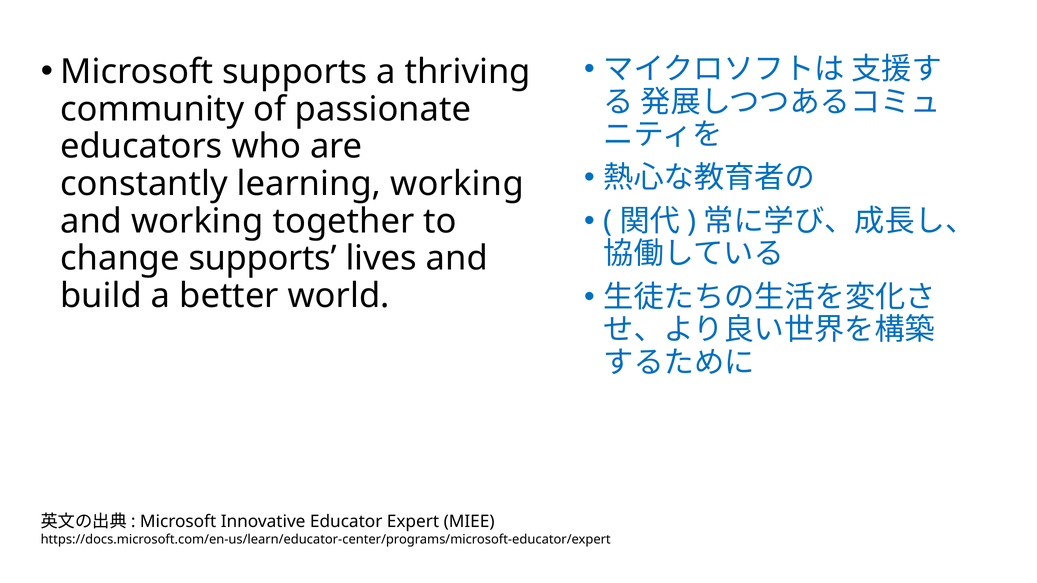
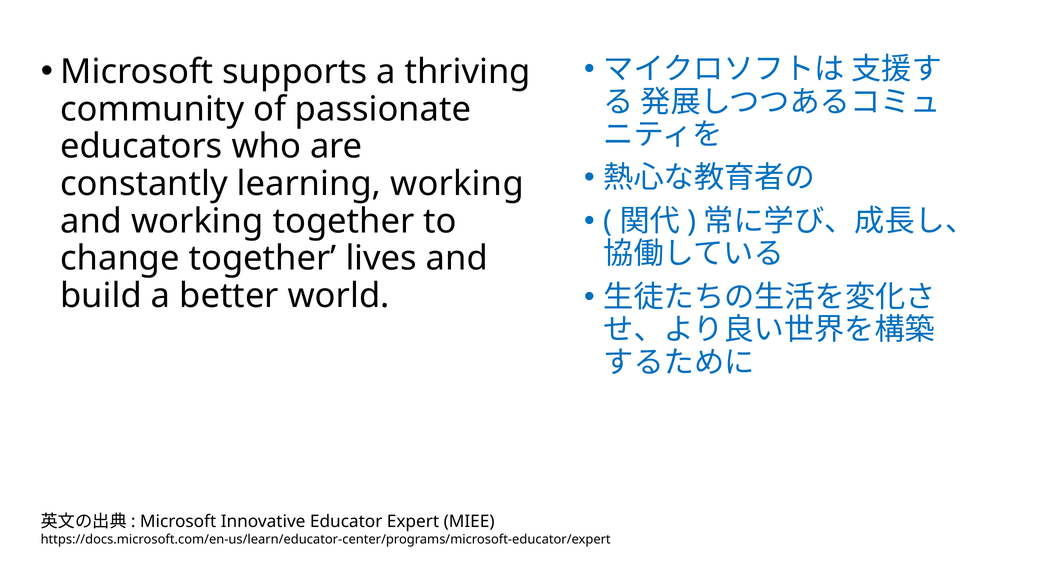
change supports: supports -> together (262, 259)
